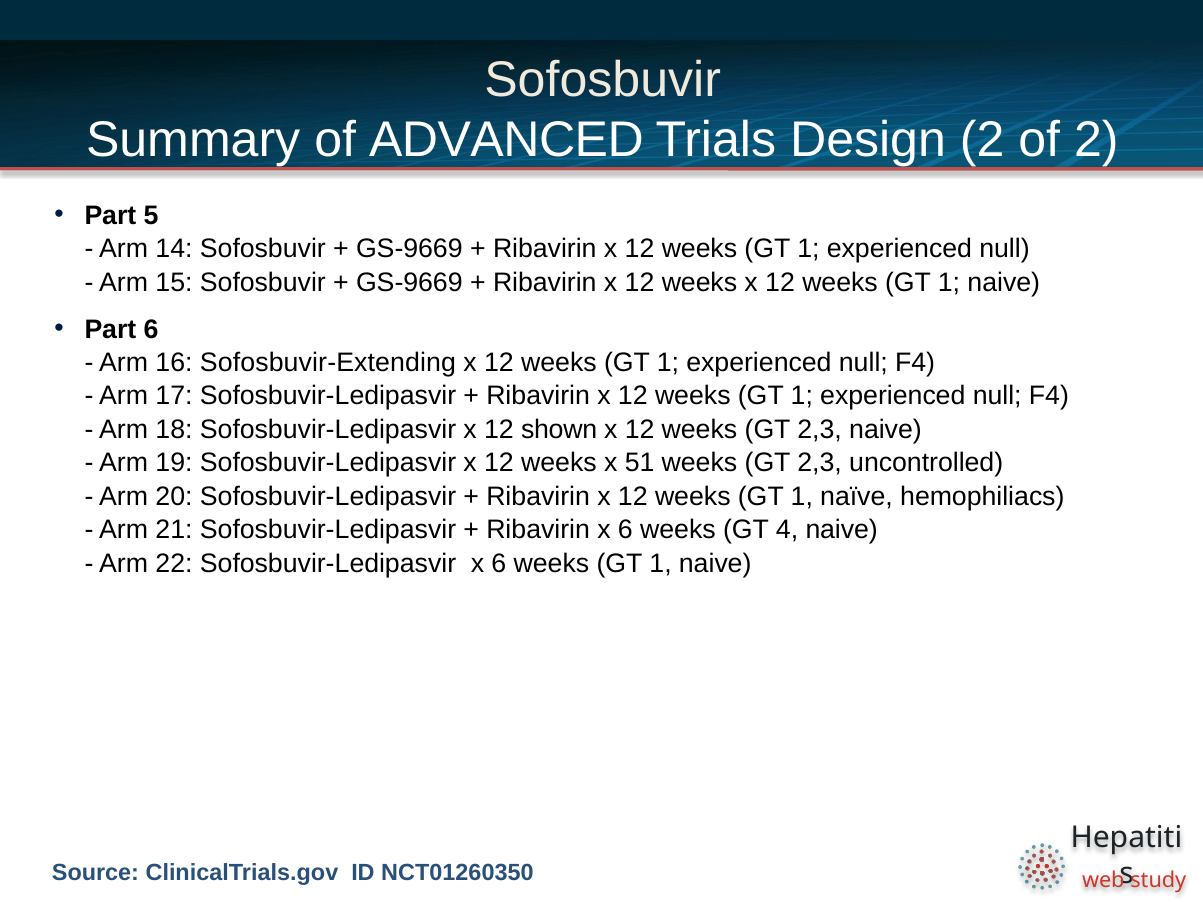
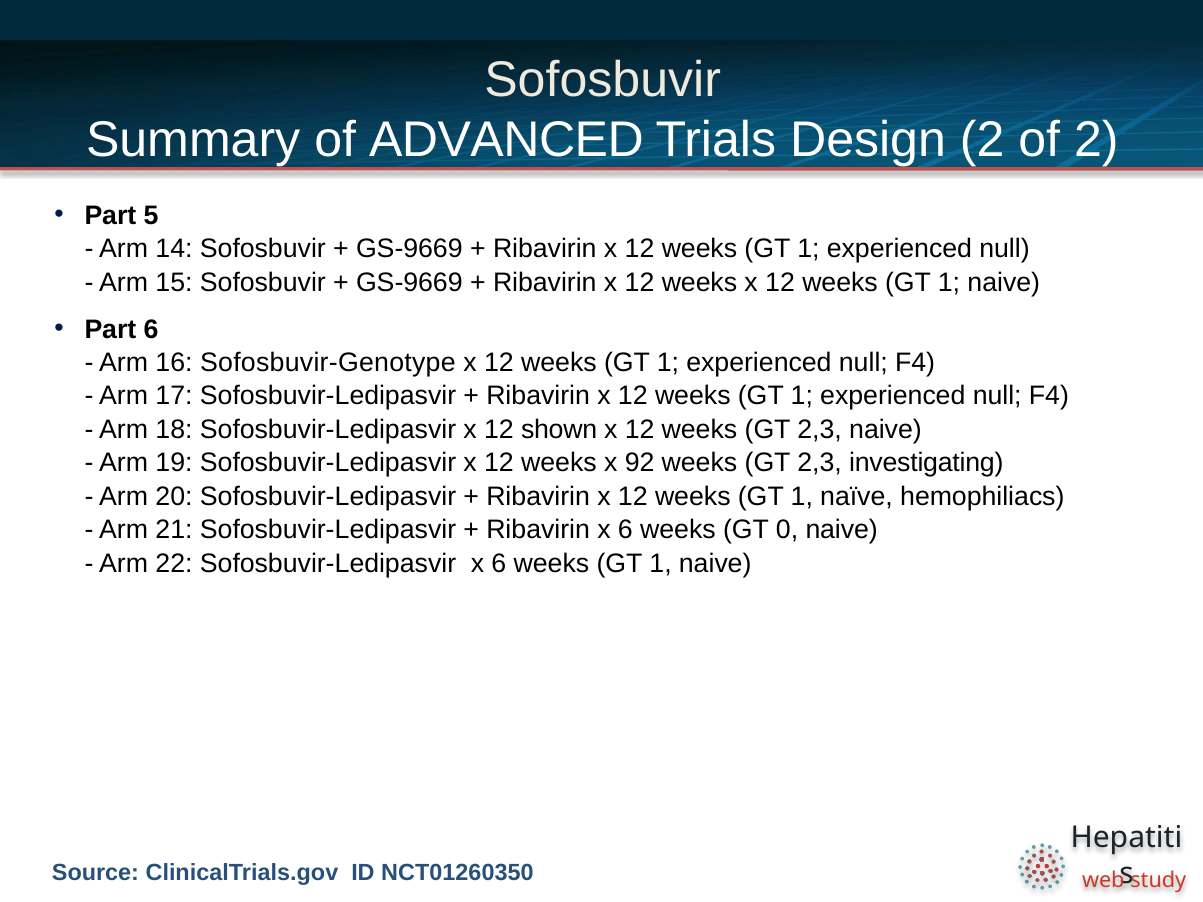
Sofosbuvir-Extending: Sofosbuvir-Extending -> Sofosbuvir-Genotype (328, 363)
51: 51 -> 92 (640, 463)
uncontrolled: uncontrolled -> investigating (926, 463)
4: 4 -> 0 (787, 530)
